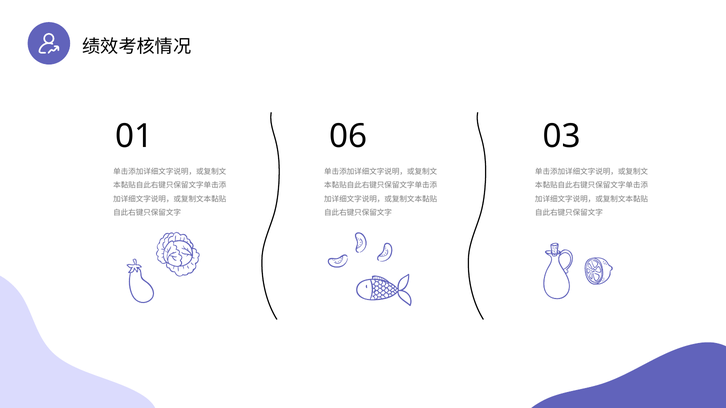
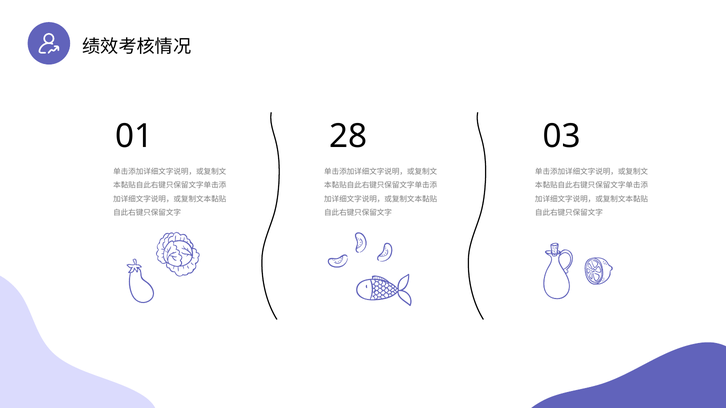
06: 06 -> 28 (348, 136)
